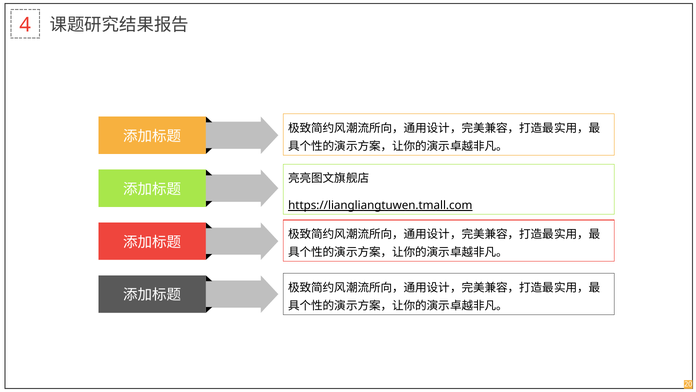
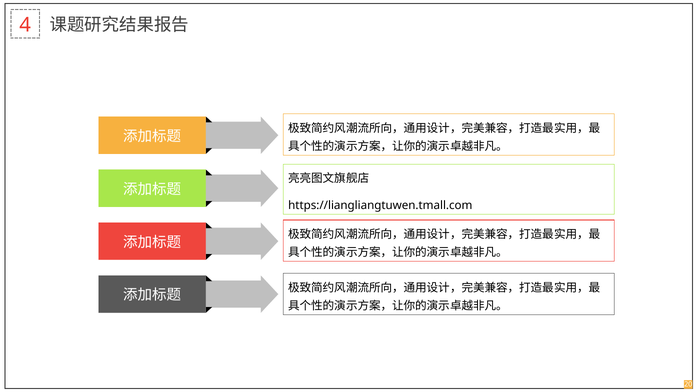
https://liangliangtuwen.tmall.com underline: present -> none (380, 205)
